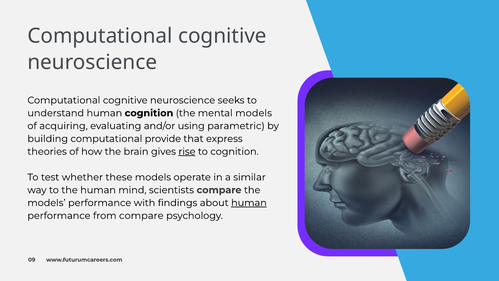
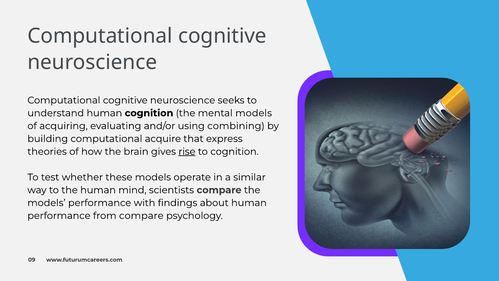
parametric: parametric -> combining (236, 126)
provide: provide -> acquire (163, 139)
human underline: present -> none (249, 203)
